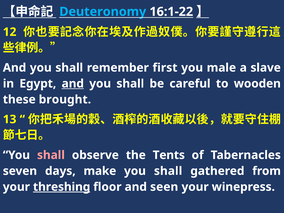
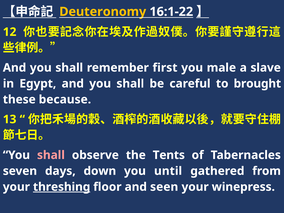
Deuteronomy colour: light blue -> yellow (103, 12)
and underline: present -> none (73, 84)
wooden: wooden -> brought (257, 84)
brought: brought -> because (65, 99)
make: make -> down (100, 171)
shall: shall -> until (168, 171)
